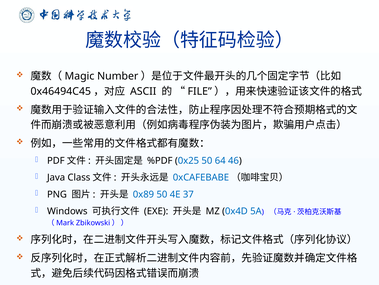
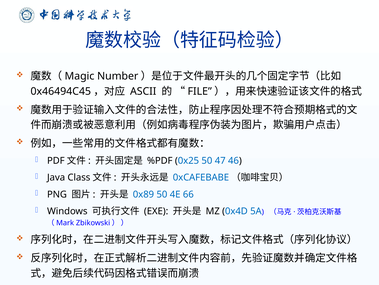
64: 64 -> 47 (220, 160)
37: 37 -> 66 (188, 194)
